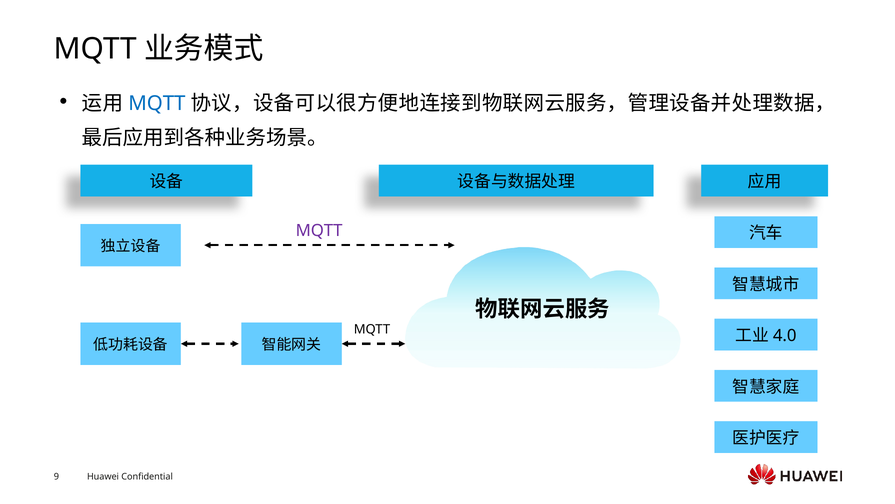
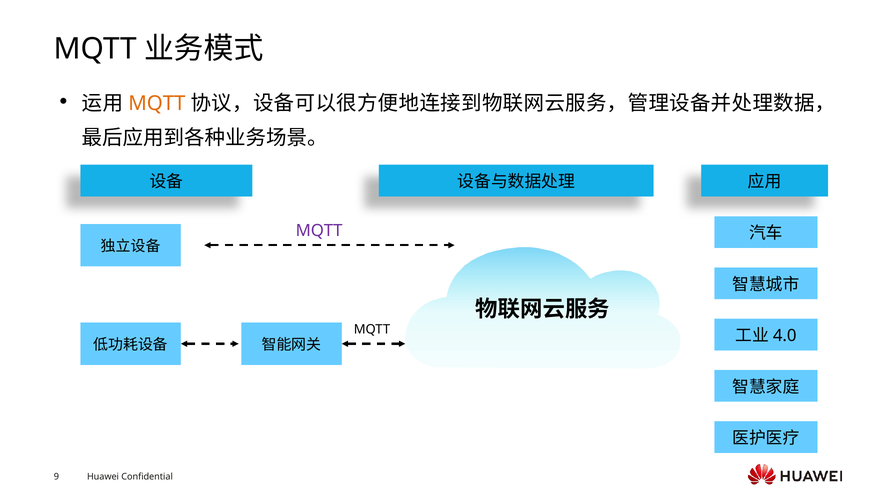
MQTT colour: blue -> orange (157, 103)
